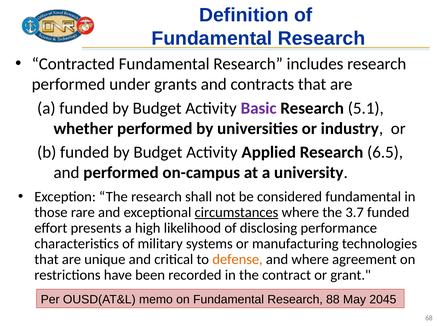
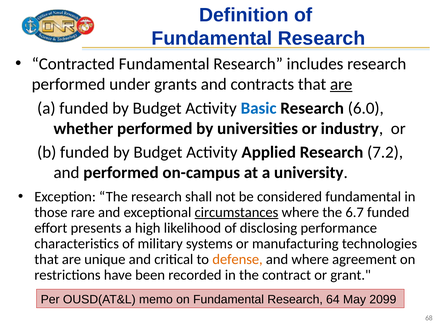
are underline: none -> present (341, 85)
Basic colour: purple -> blue (259, 108)
5.1: 5.1 -> 6.0 (366, 108)
6.5: 6.5 -> 7.2 (385, 153)
3.7: 3.7 -> 6.7 (355, 213)
88: 88 -> 64 (333, 300)
2045: 2045 -> 2099 (383, 300)
